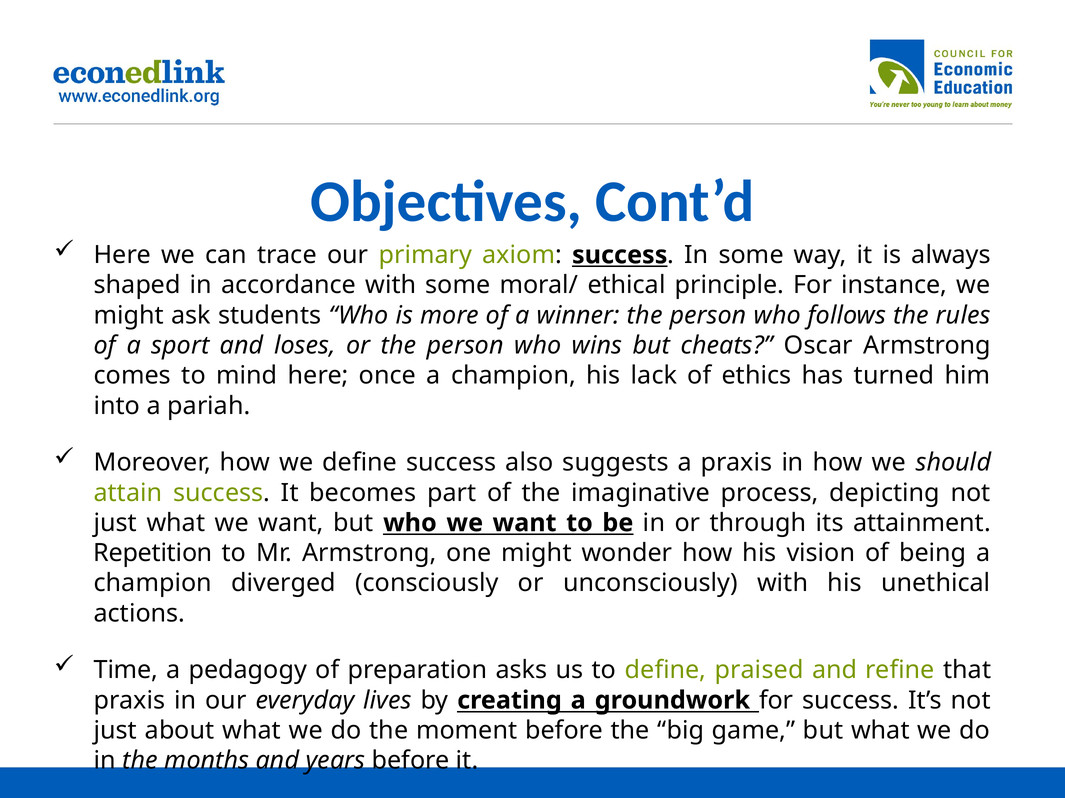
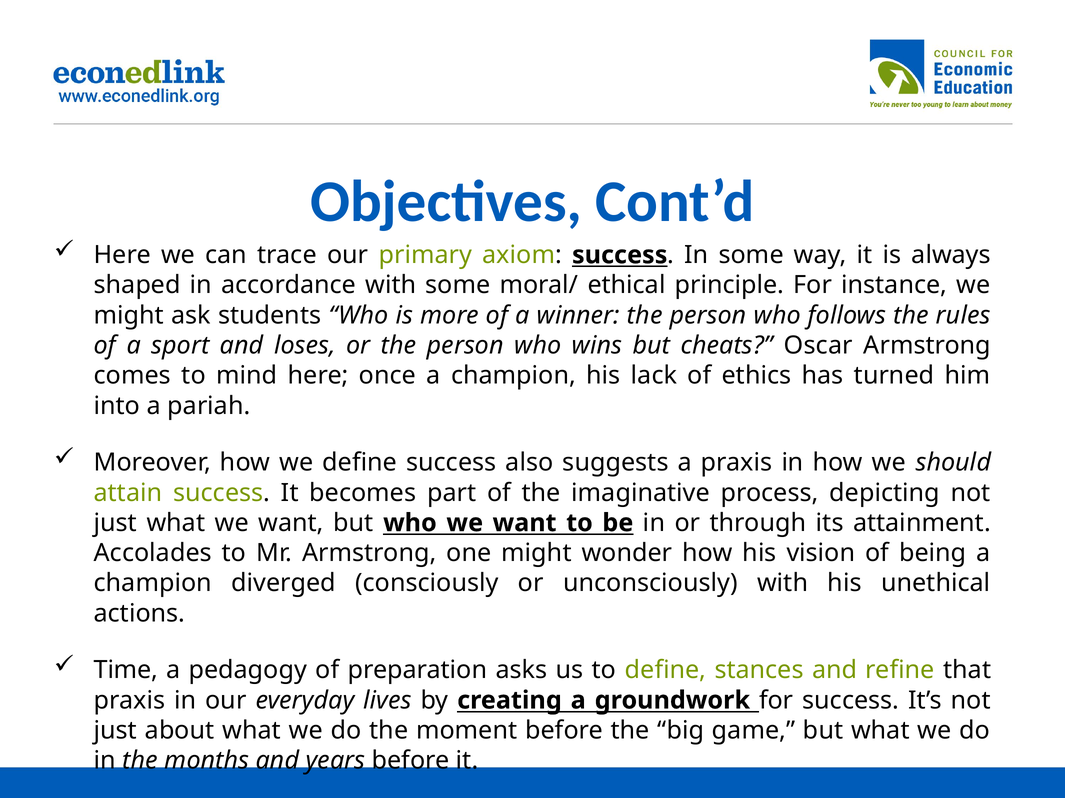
Repetition: Repetition -> Accolades (153, 554)
praised: praised -> stances (759, 671)
